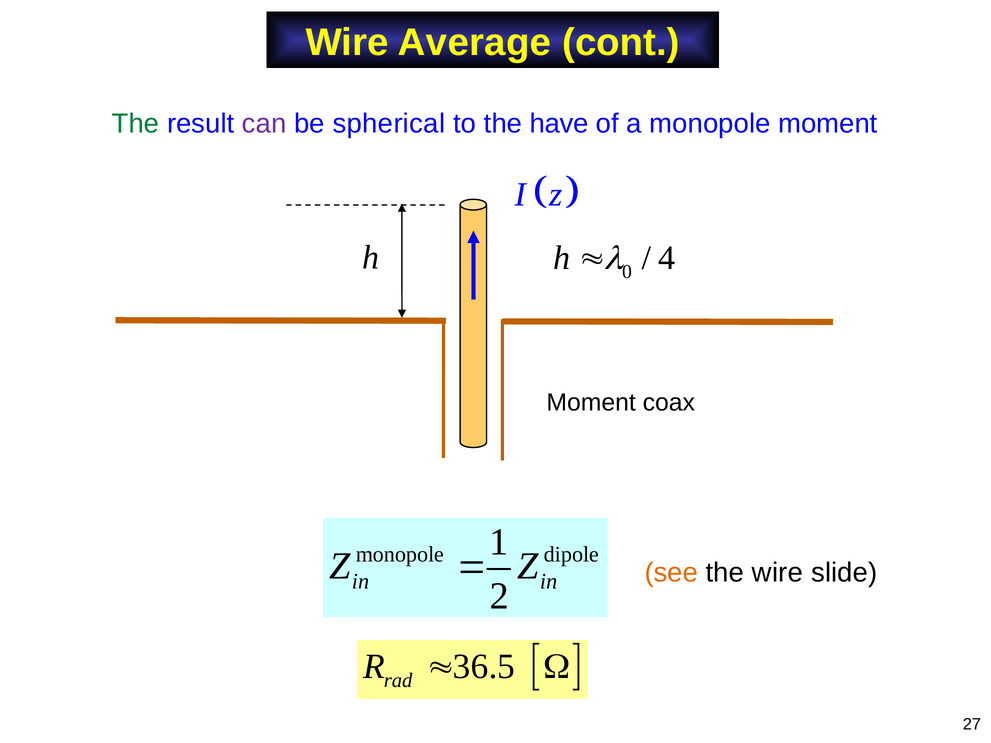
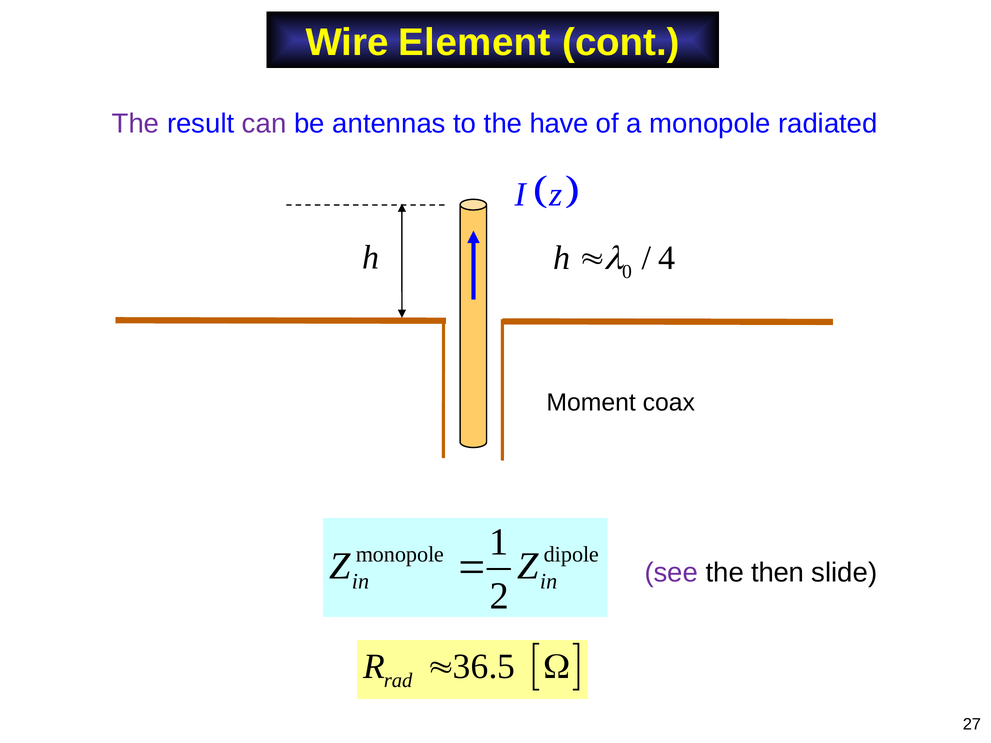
Average: Average -> Element (474, 43)
The colour: green -> purple (136, 124)
spherical: spherical -> antennas (389, 124)
monopole moment: moment -> radiated (828, 124)
see colour: orange -> purple (671, 573)
the wire: wire -> then (778, 573)
